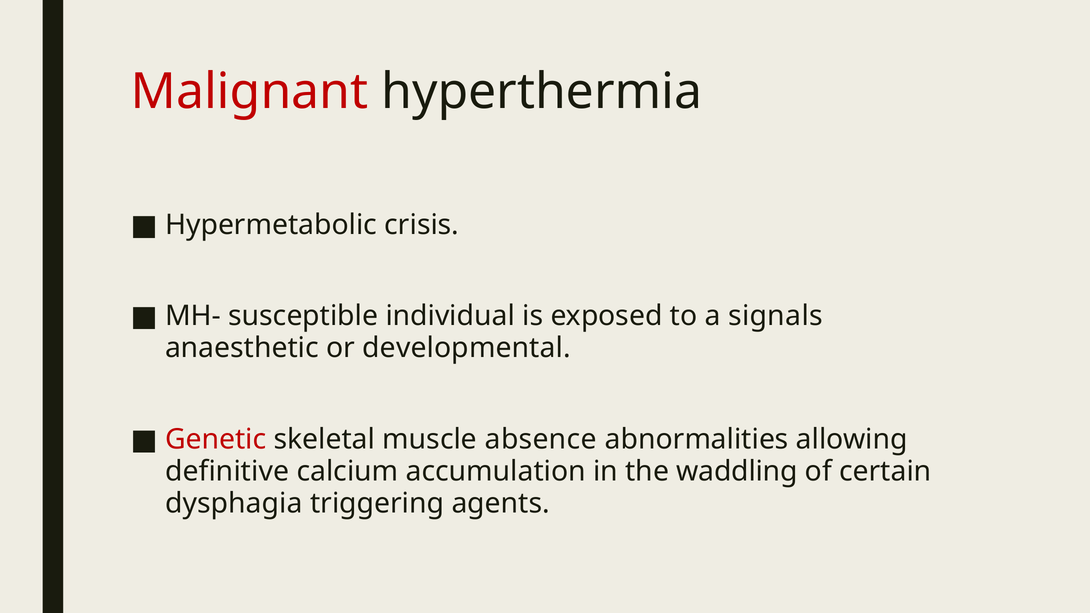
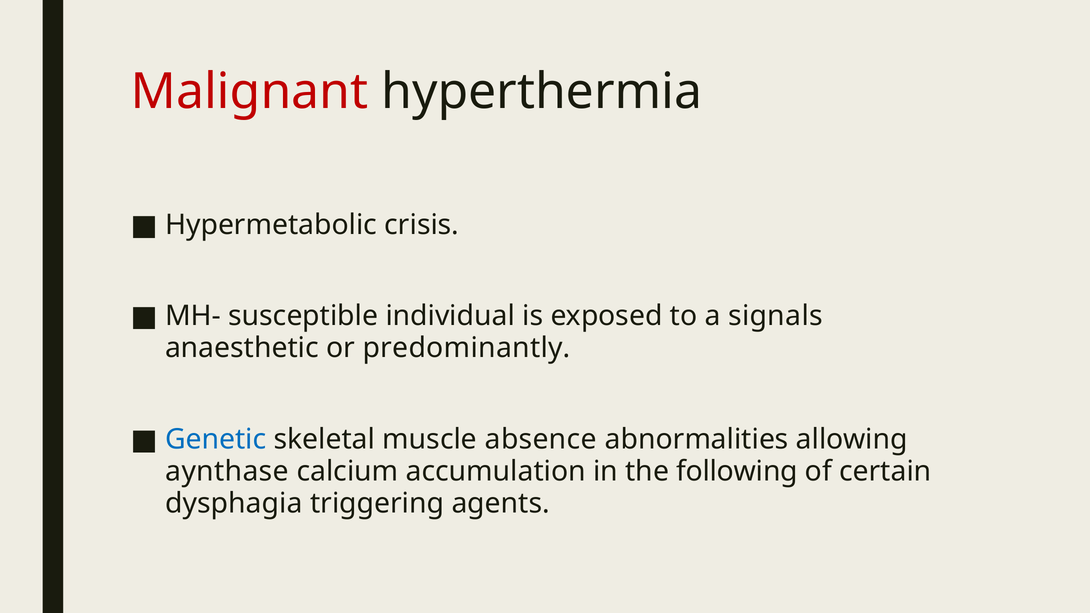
developmental: developmental -> predominantly (467, 348)
Genetic colour: red -> blue (216, 439)
definitive: definitive -> aynthase (227, 471)
waddling: waddling -> following (737, 471)
